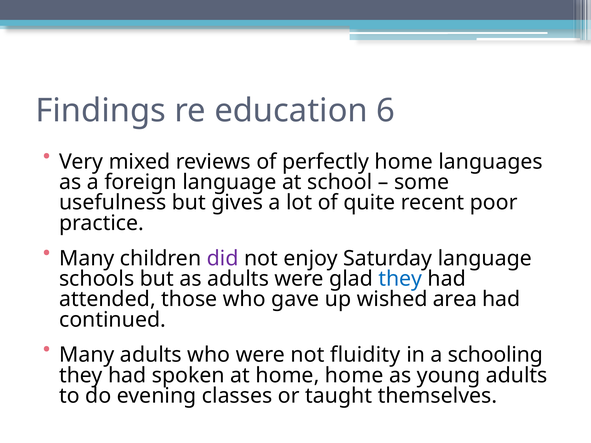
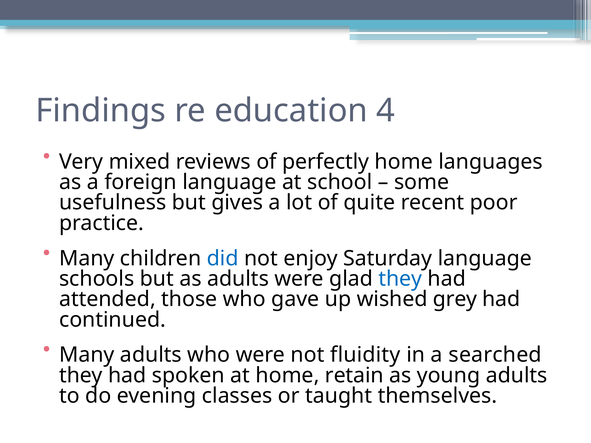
6: 6 -> 4 (386, 111)
did colour: purple -> blue (223, 258)
area: area -> grey (455, 299)
schooling: schooling -> searched (495, 355)
home home: home -> retain (354, 376)
